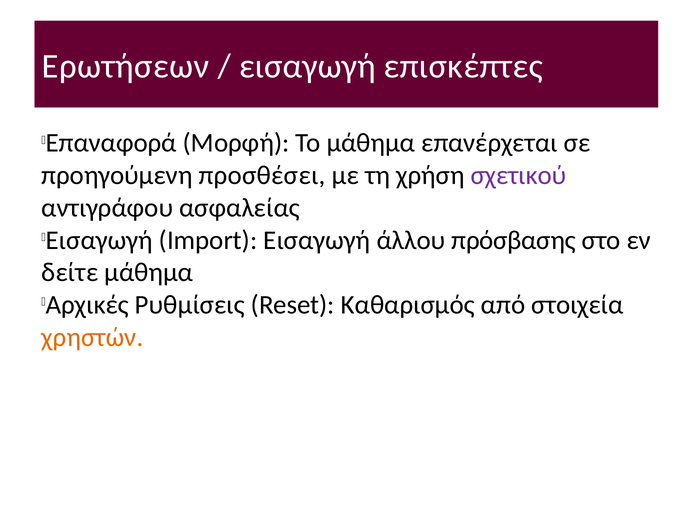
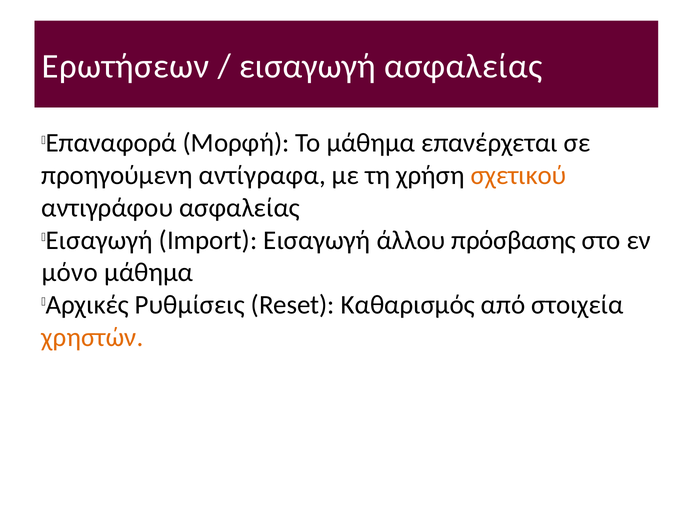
εισαγωγή επισκέπτες: επισκέπτες -> ασφαλείας (463, 67)
προσθέσει: προσθέσει -> αντίγραφα (262, 175)
σχετικού colour: purple -> orange (519, 175)
δείτε: δείτε -> μόνο (70, 272)
